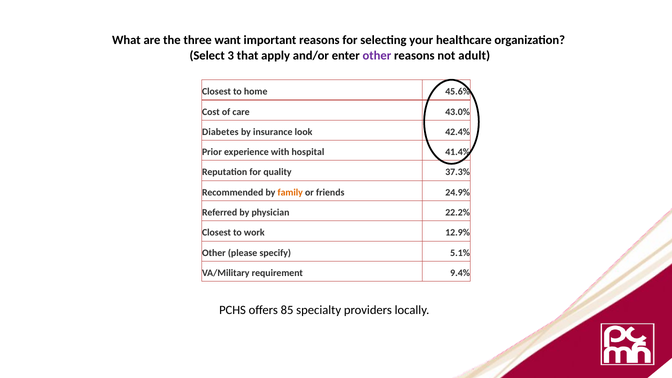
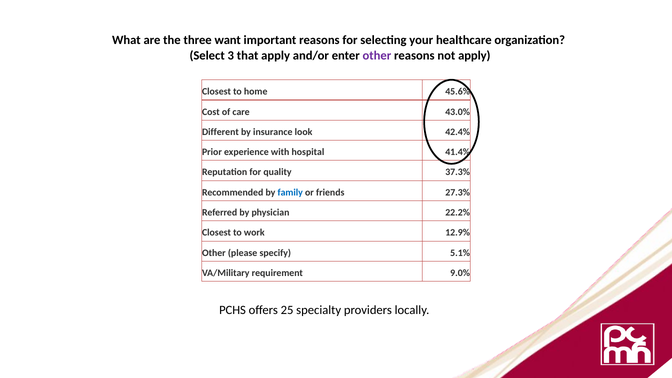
not adult: adult -> apply (474, 55)
Diabetes: Diabetes -> Different (220, 132)
family colour: orange -> blue (290, 192)
24.9%: 24.9% -> 27.3% (458, 192)
9.4%: 9.4% -> 9.0% (460, 273)
85: 85 -> 25 (287, 310)
